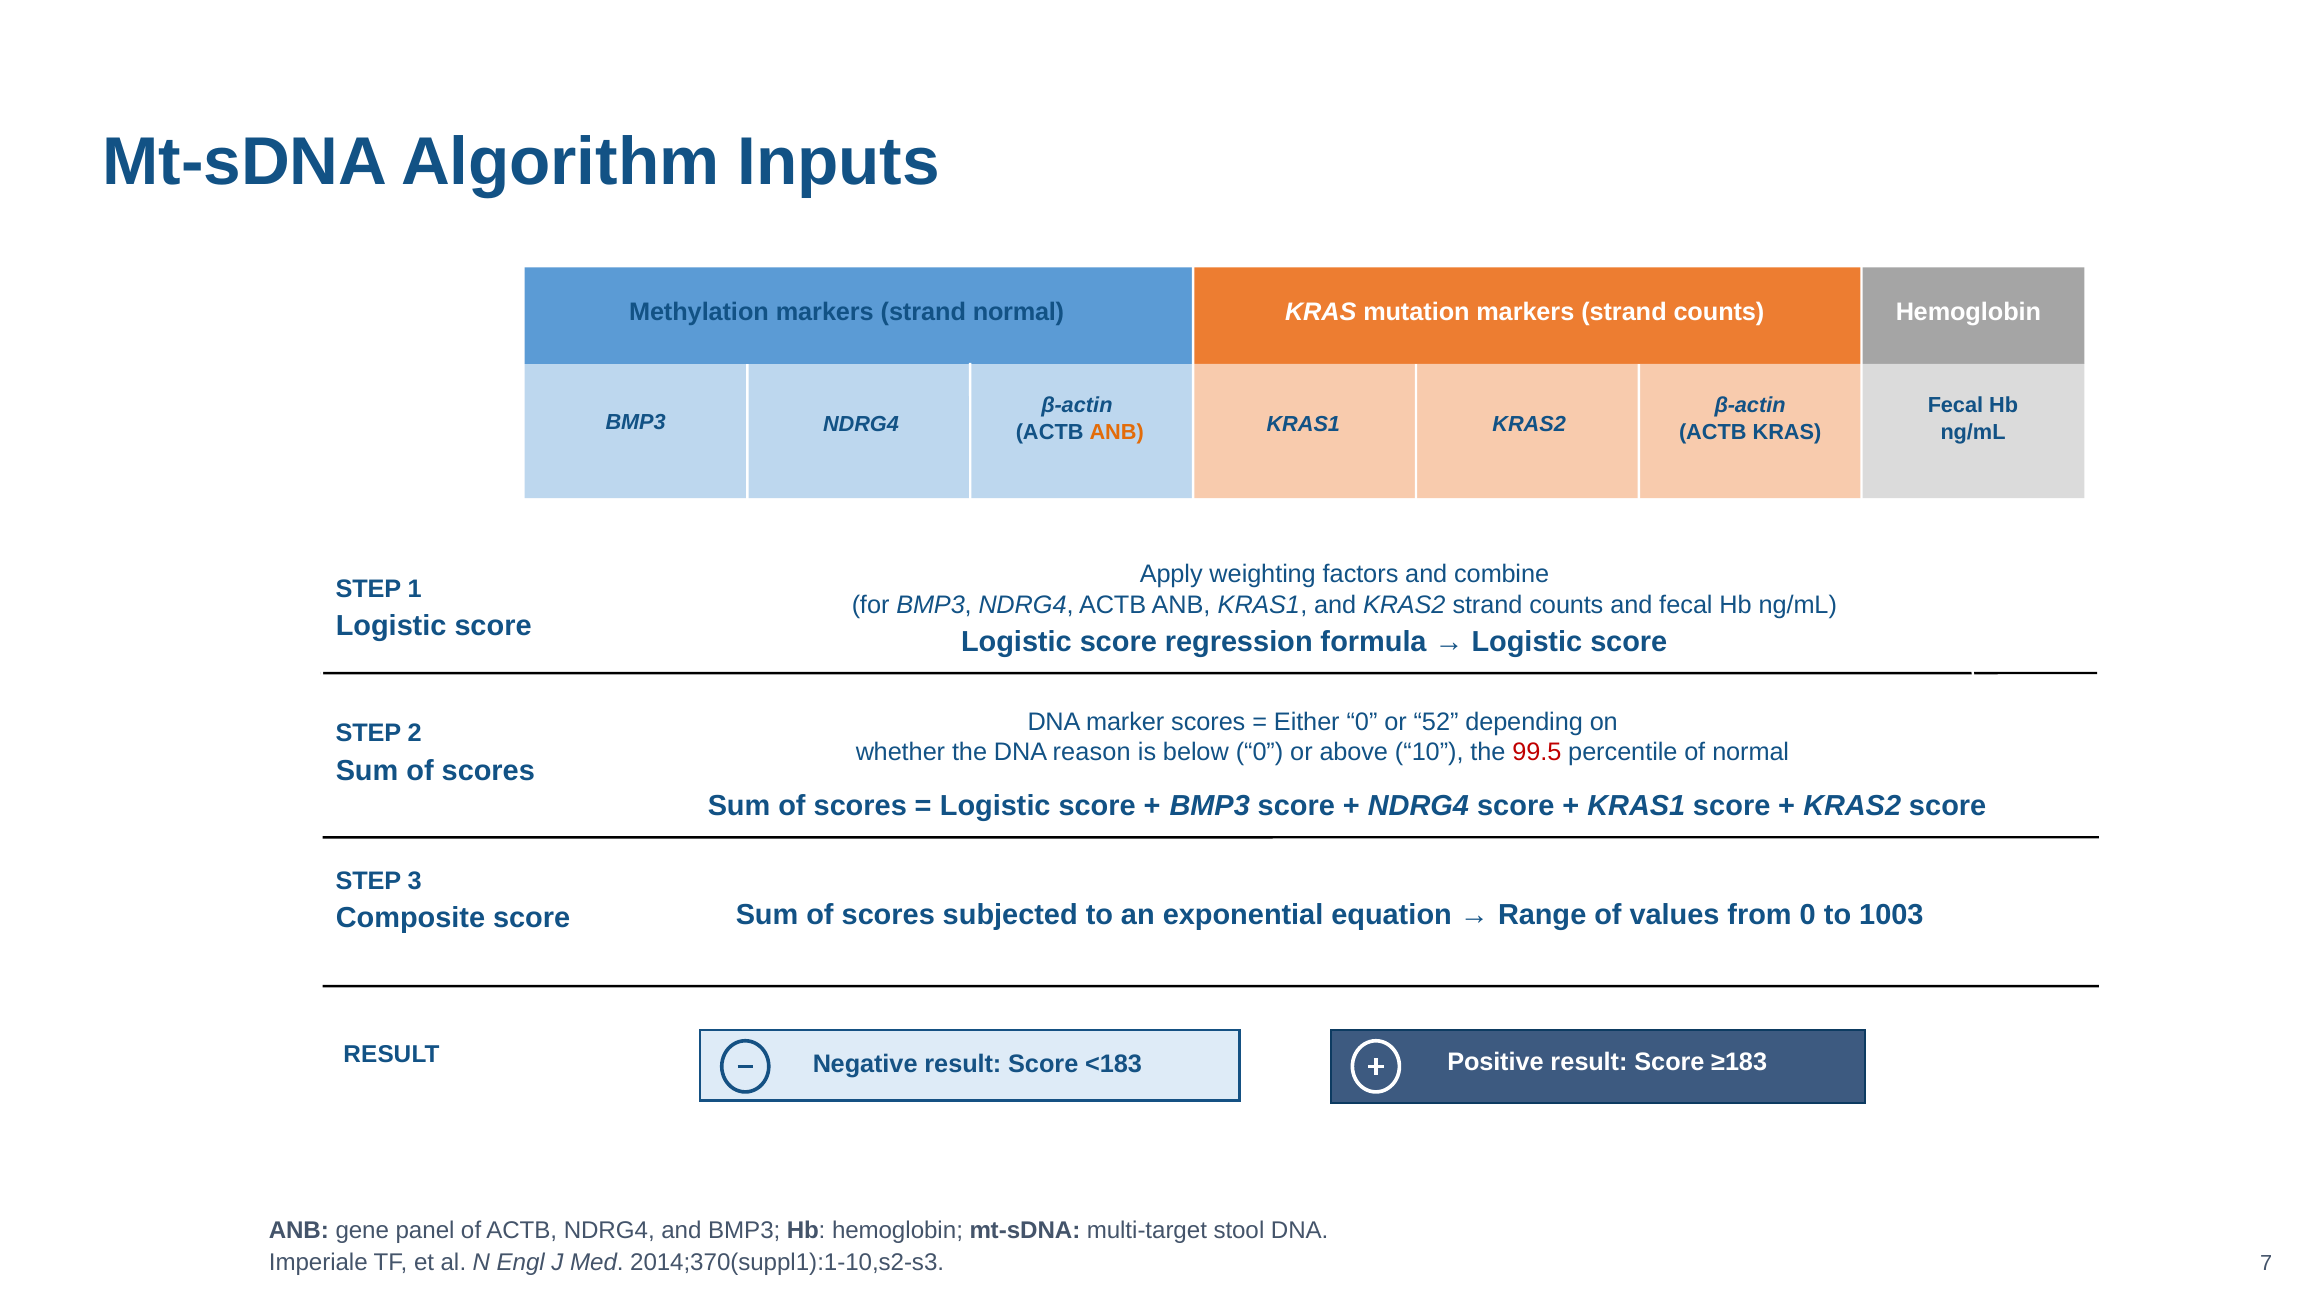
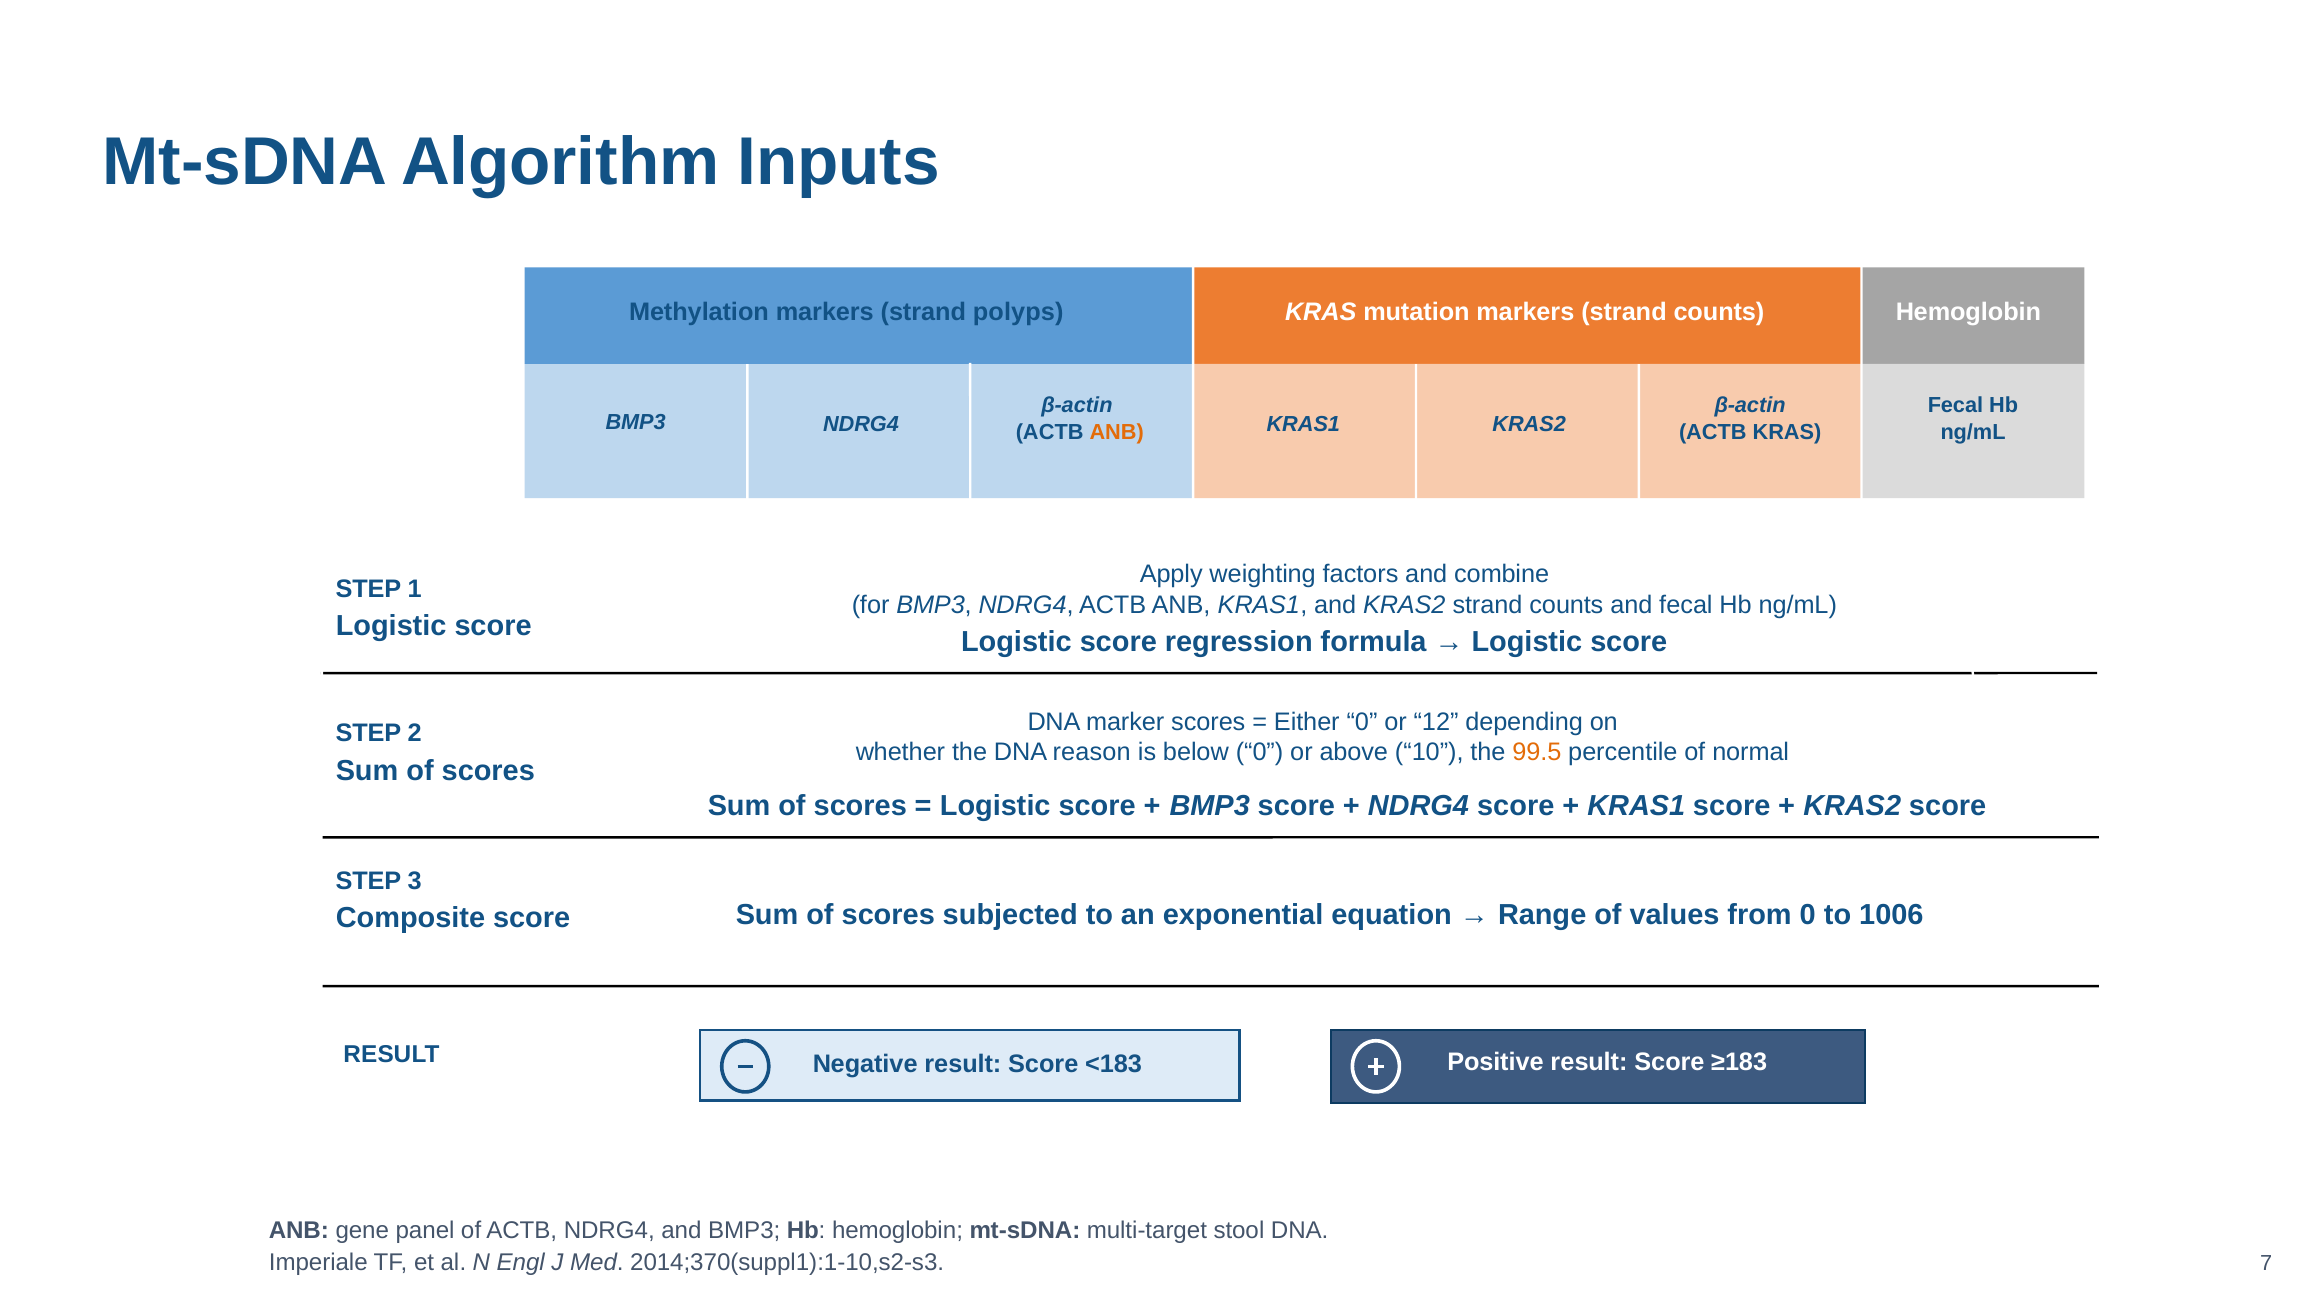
strand normal: normal -> polyps (1018, 312)
52: 52 -> 12 (1436, 722)
99.5 colour: red -> orange (1537, 752)
1003: 1003 -> 1006 (1891, 915)
